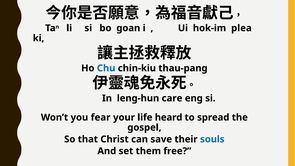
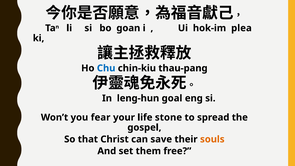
care: care -> goal (172, 98)
heard: heard -> stone (168, 117)
souls colour: blue -> orange (212, 139)
